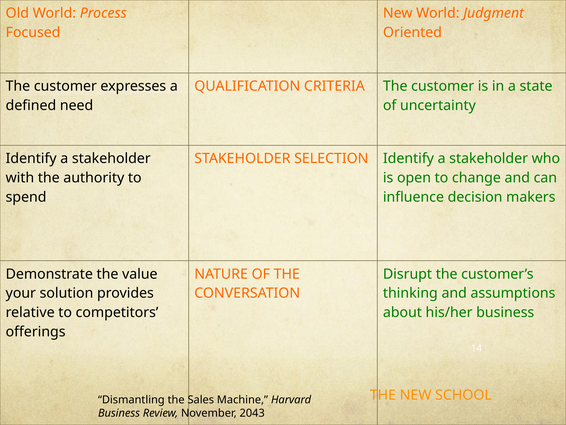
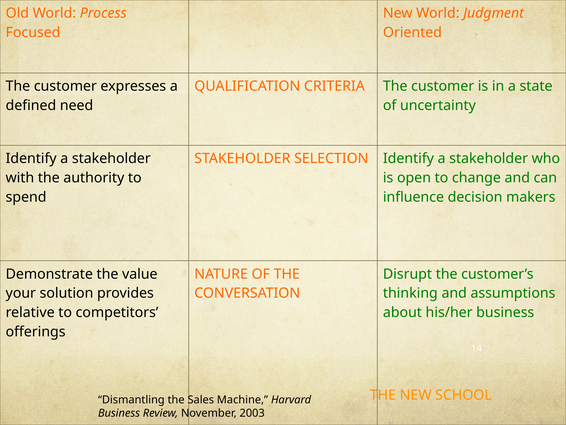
2043: 2043 -> 2003 (252, 413)
